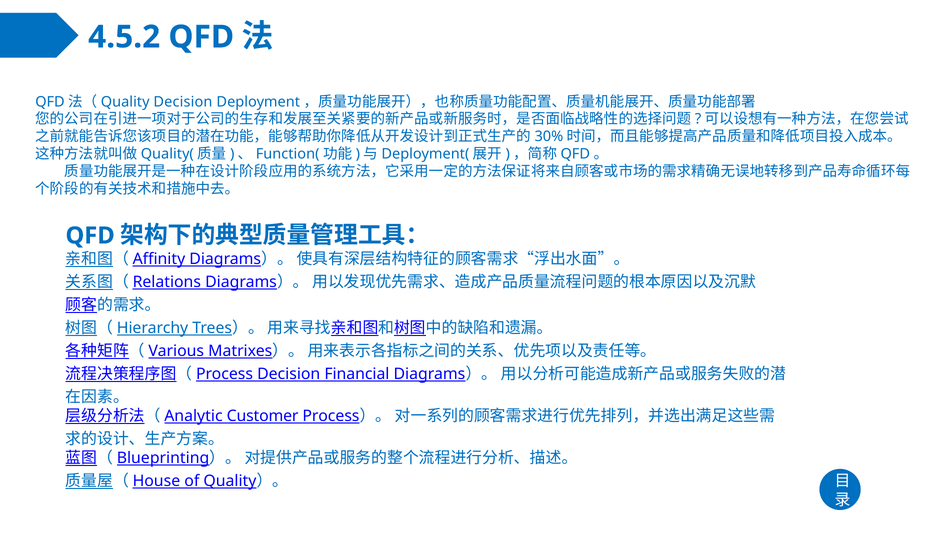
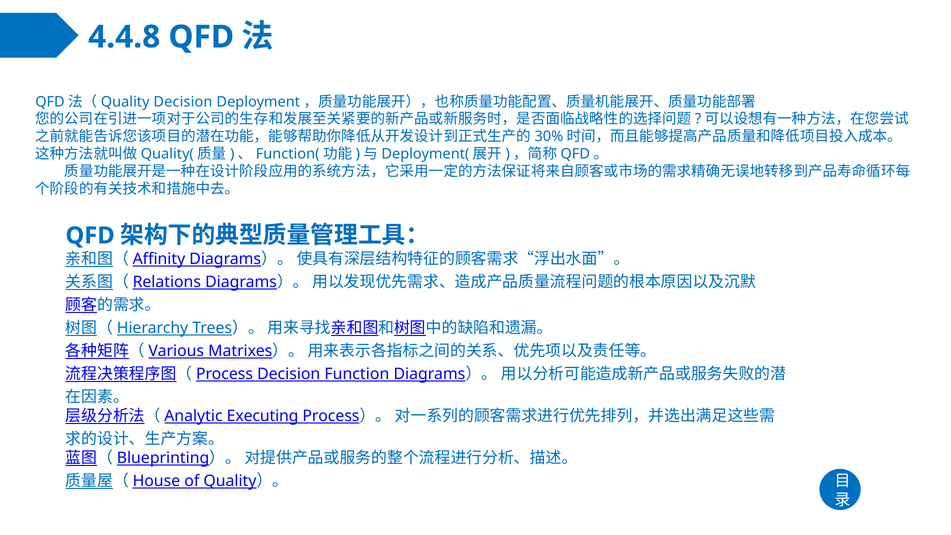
4.5.2: 4.5.2 -> 4.4.8 (124, 37)
Financial: Financial -> Function (357, 374)
Customer: Customer -> Executing (263, 416)
